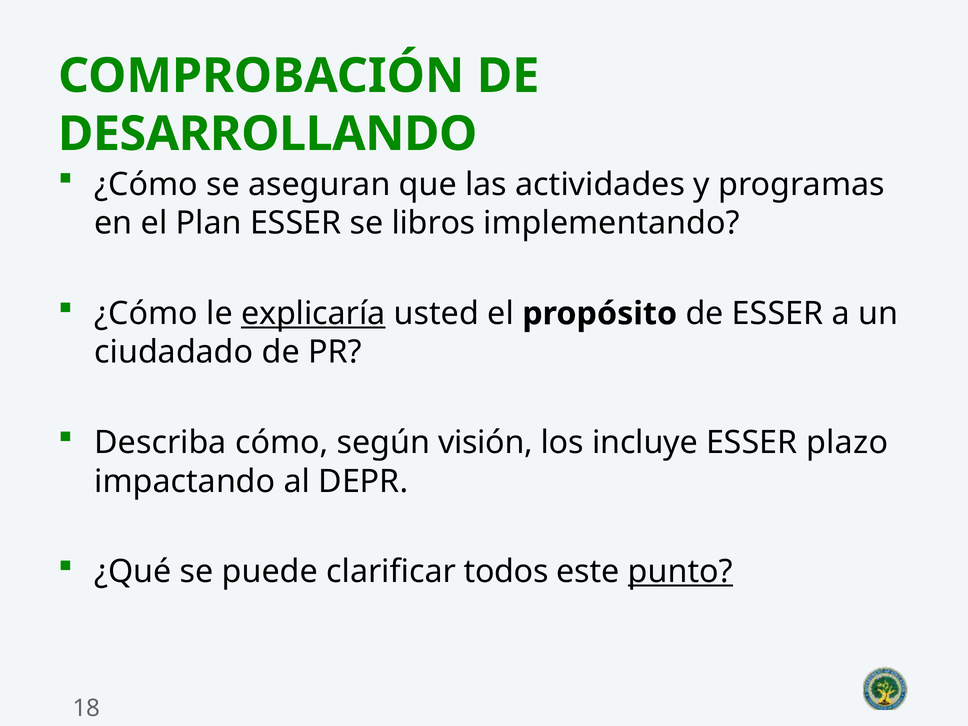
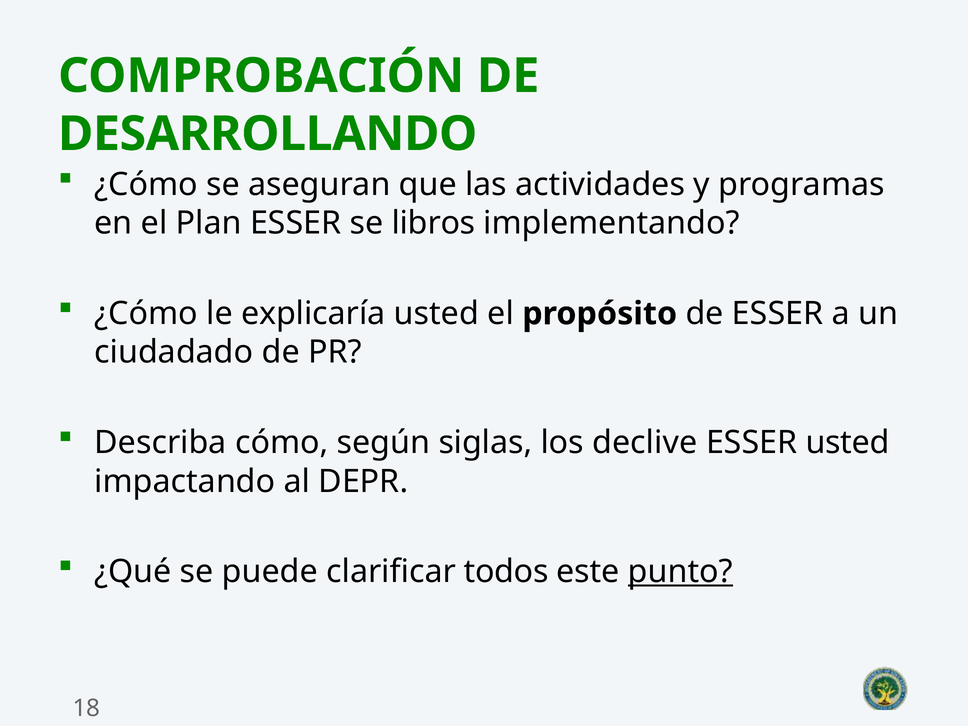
explicaría underline: present -> none (313, 314)
visión: visión -> siglas (485, 443)
incluye: incluye -> declive (645, 443)
ESSER plazo: plazo -> usted (848, 443)
